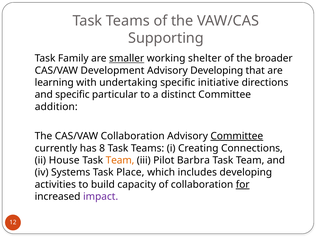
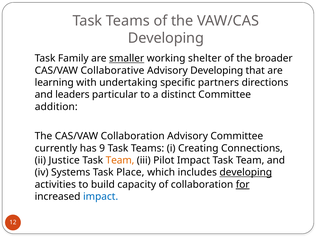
Supporting: Supporting -> Developing (166, 38)
Development: Development -> Collaborative (112, 70)
initiative: initiative -> partners (218, 83)
and specific: specific -> leaders (72, 95)
Committee underline: present -> none (237, 136)
8: 8 -> 9 (102, 148)
House: House -> Justice (64, 160)
Pilot Barbra: Barbra -> Impact (193, 160)
developing underline: none -> present (246, 172)
impact colour: purple -> blue (101, 197)
